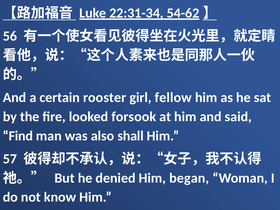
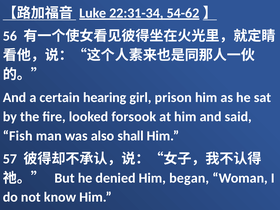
rooster: rooster -> hearing (105, 98)
fellow: fellow -> prison (173, 98)
Find: Find -> Fish (18, 136)
